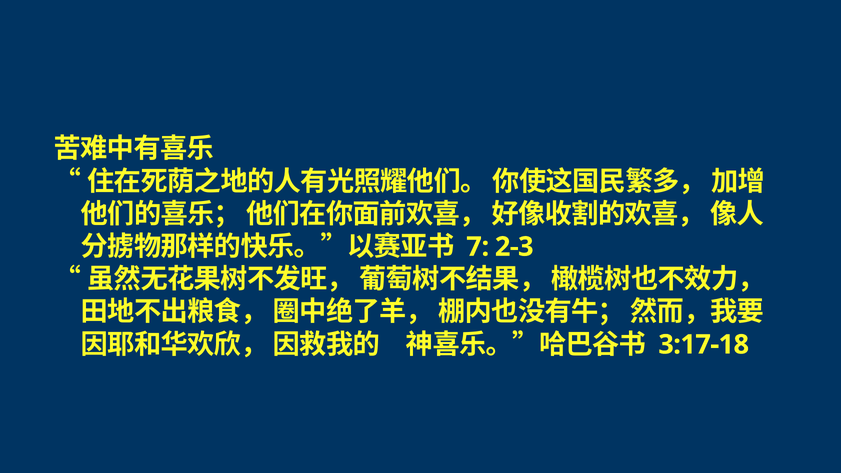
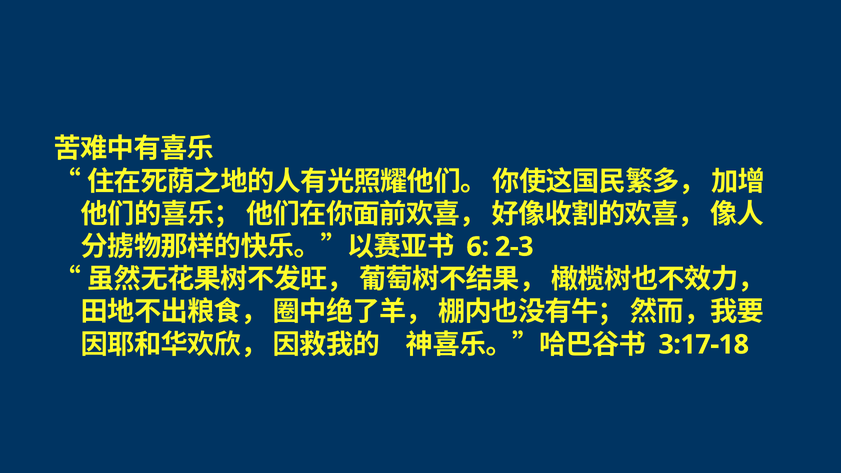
7: 7 -> 6 (478, 247)
